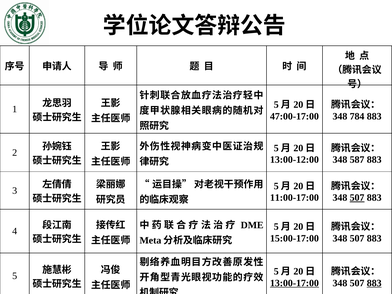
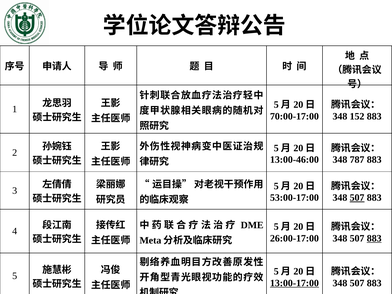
47:00-17:00: 47:00-17:00 -> 70:00-17:00 (294, 116)
784: 784 -> 152 (357, 116)
13:00-12:00: 13:00-12:00 -> 13:00-46:00 (294, 160)
587: 587 -> 787 (357, 160)
11:00-17:00: 11:00-17:00 -> 53:00-17:00 (294, 198)
15:00-17:00: 15:00-17:00 -> 26:00-17:00 (294, 238)
883 underline: none -> present (374, 238)
883 underline: present -> none (374, 283)
